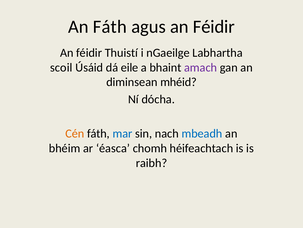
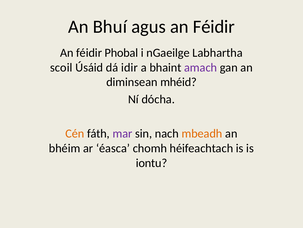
An Fáth: Fáth -> Bhuí (110, 27)
Thuistí: Thuistí -> Phobal (121, 53)
eile: eile -> idir (129, 67)
mar colour: blue -> purple (122, 133)
mbeadh colour: blue -> orange (202, 133)
raibh: raibh -> iontu (152, 162)
